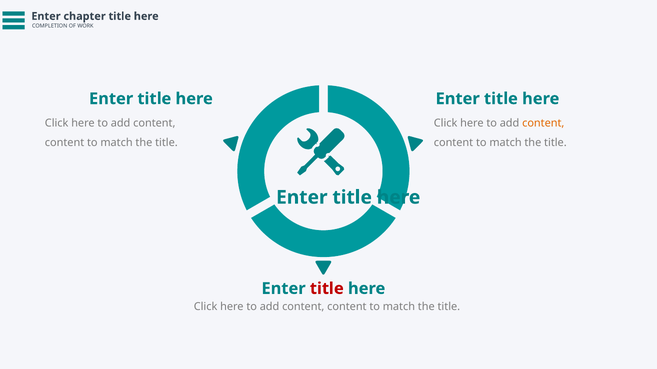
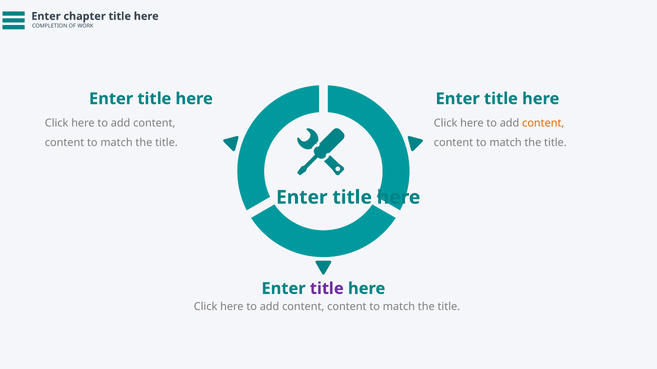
title colour: red -> purple (327, 289)
